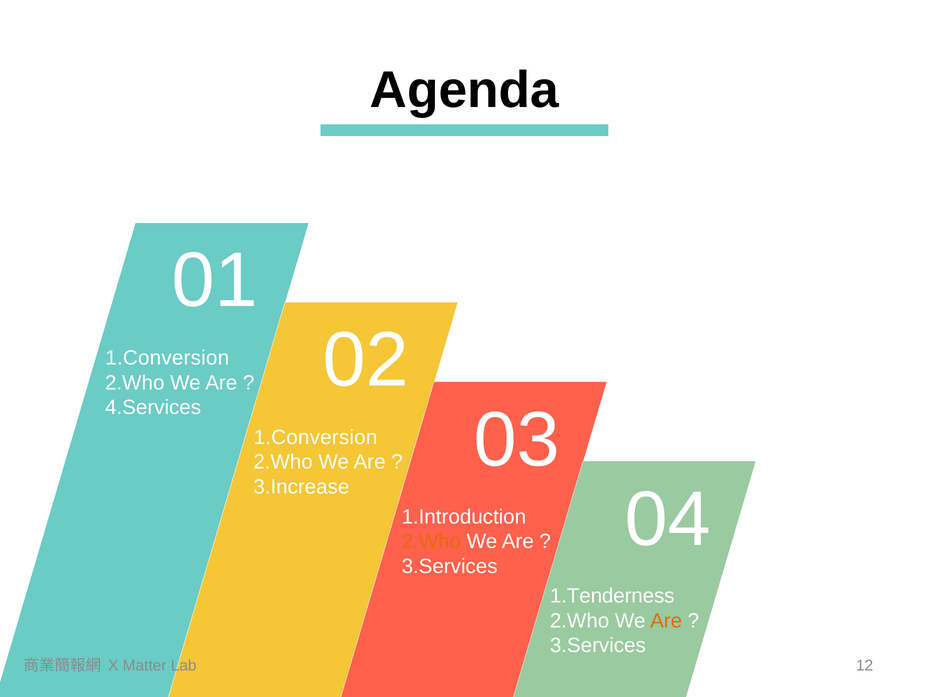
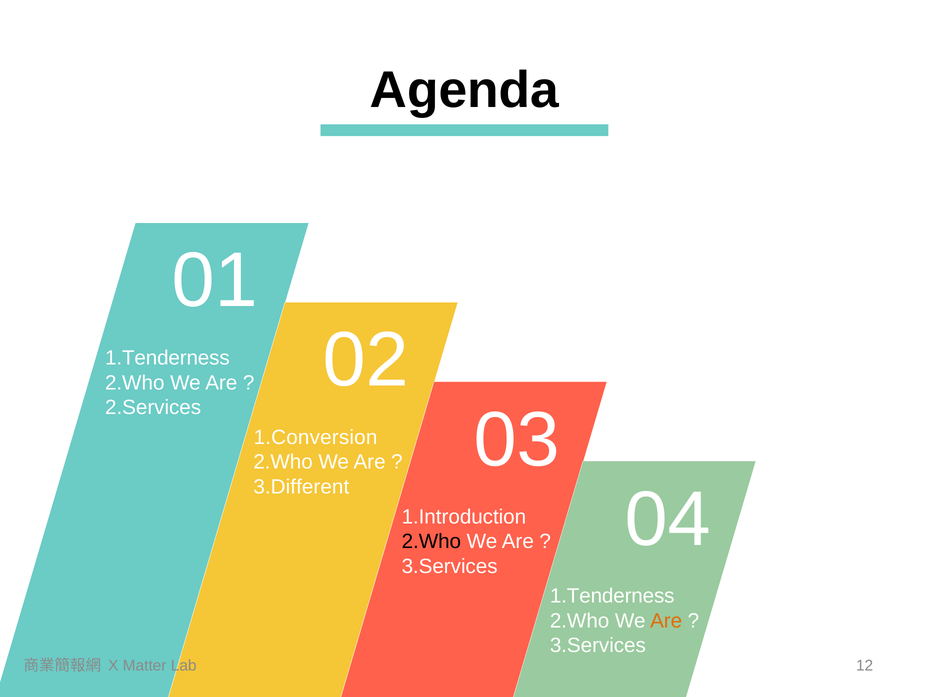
1.Conversion: 1.Conversion -> 1.Tenderness (167, 358)
4.Services: 4.Services -> 2.Services (153, 407)
3.Increase: 3.Increase -> 3.Different (301, 487)
2.Who colour: orange -> black (431, 541)
